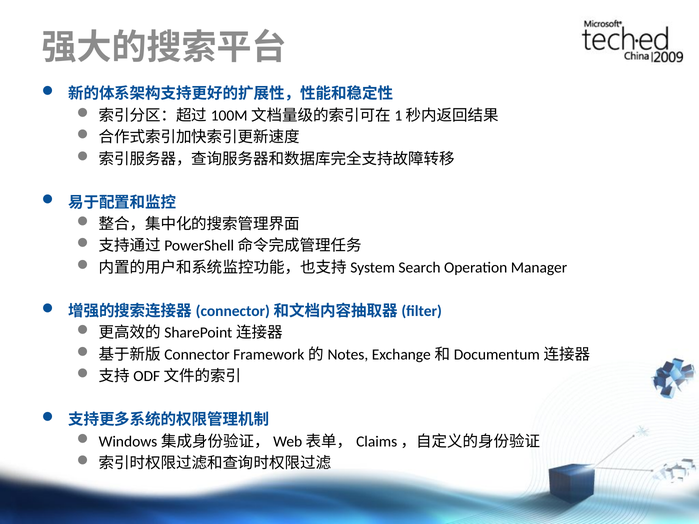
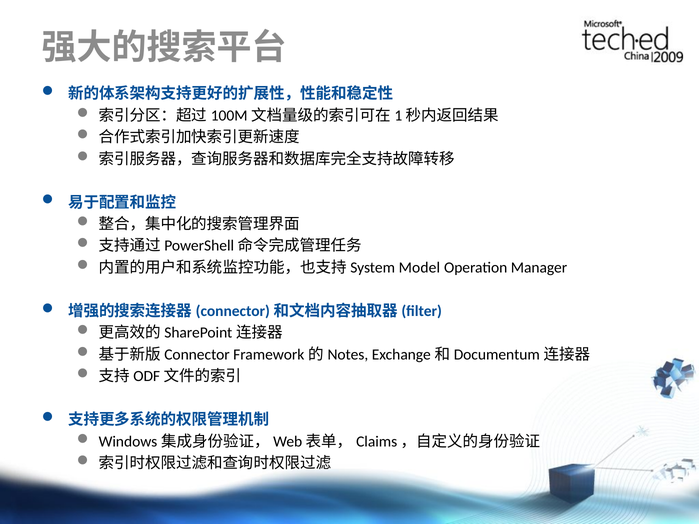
Search: Search -> Model (419, 268)
